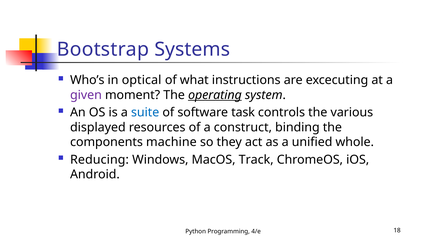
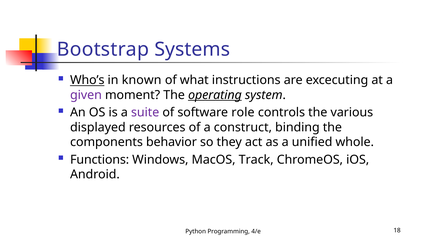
Who’s underline: none -> present (87, 80)
optical: optical -> known (142, 80)
suite colour: blue -> purple (145, 112)
task: task -> role (243, 112)
machine: machine -> behavior (171, 142)
Reducing: Reducing -> Functions (100, 160)
